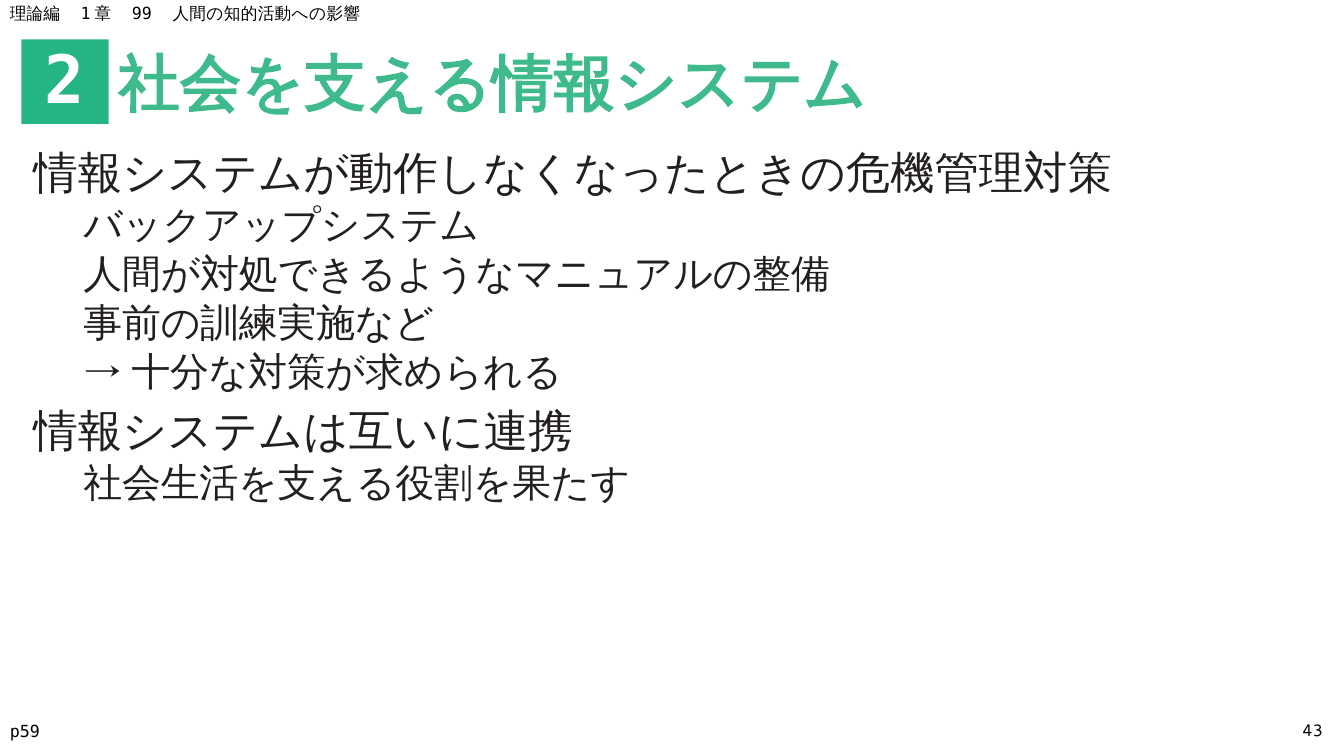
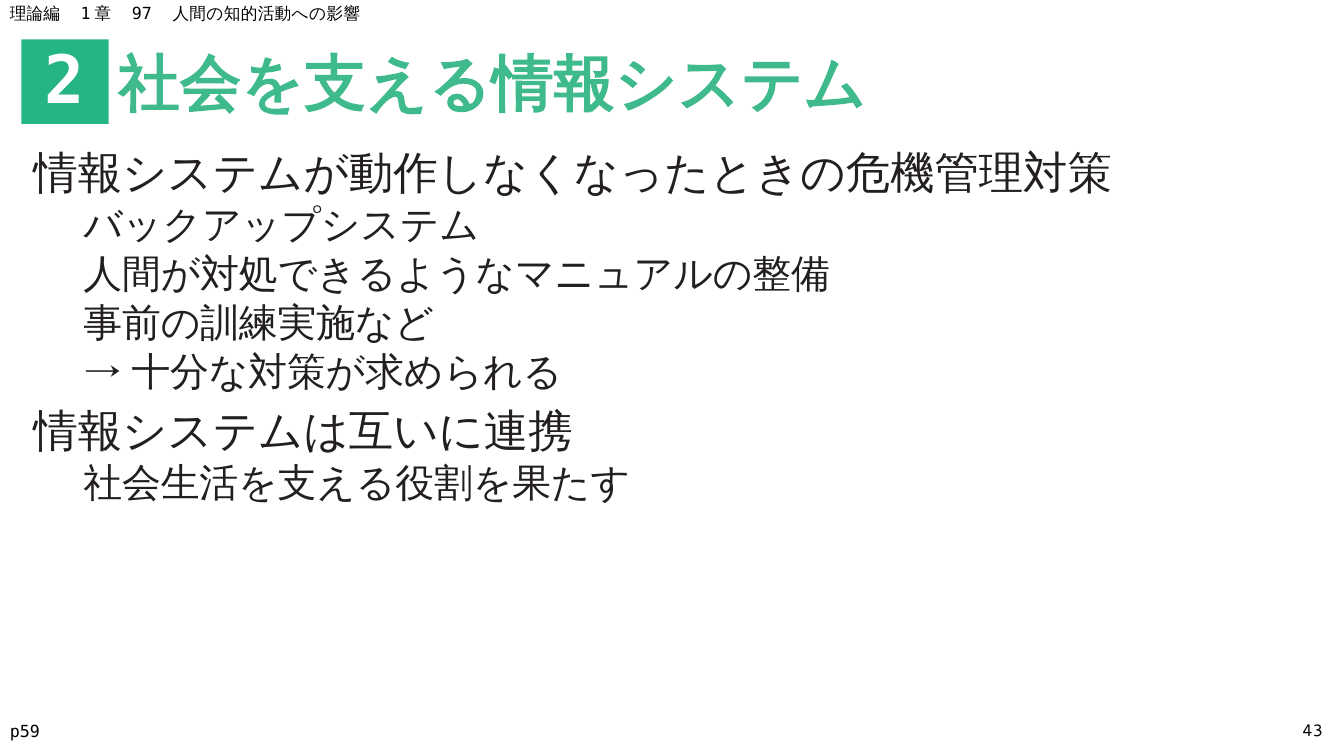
99: 99 -> 97 (142, 14)
